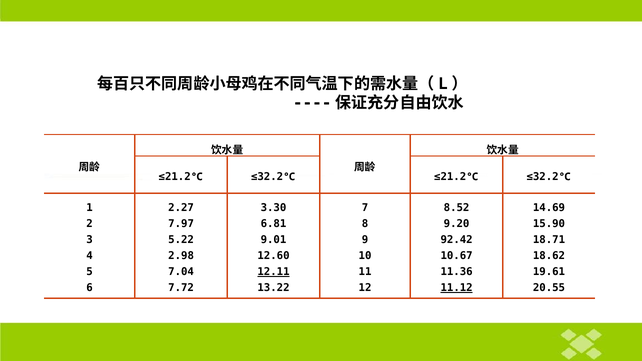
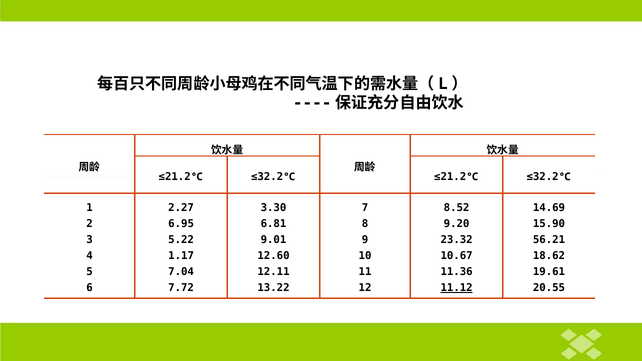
7.97: 7.97 -> 6.95 (181, 224)
92.42: 92.42 -> 23.32 (457, 240)
18.71: 18.71 -> 56.21 (549, 240)
2.98: 2.98 -> 1.17 (181, 256)
12.11 underline: present -> none (274, 272)
